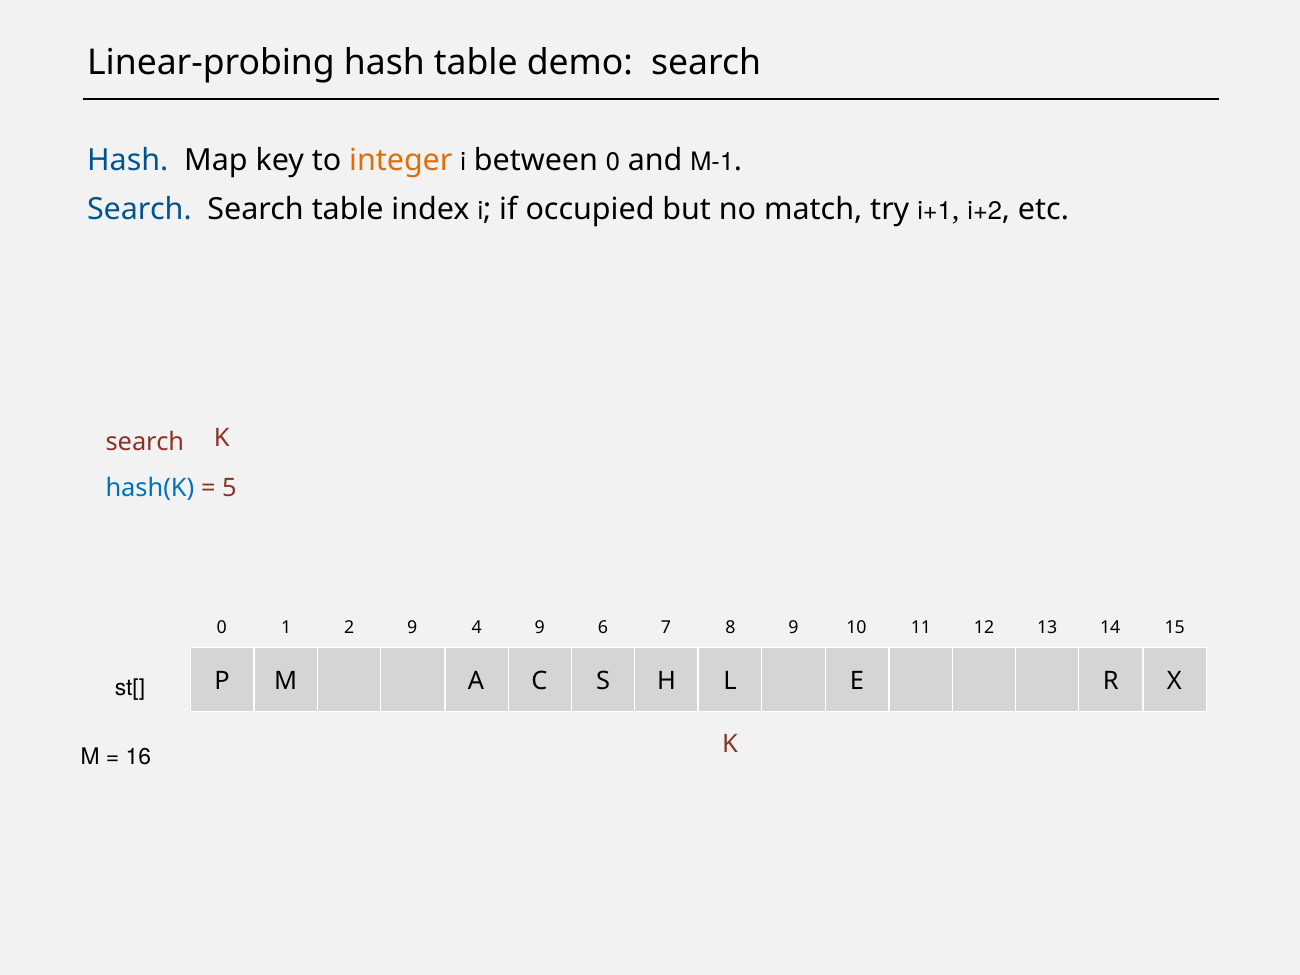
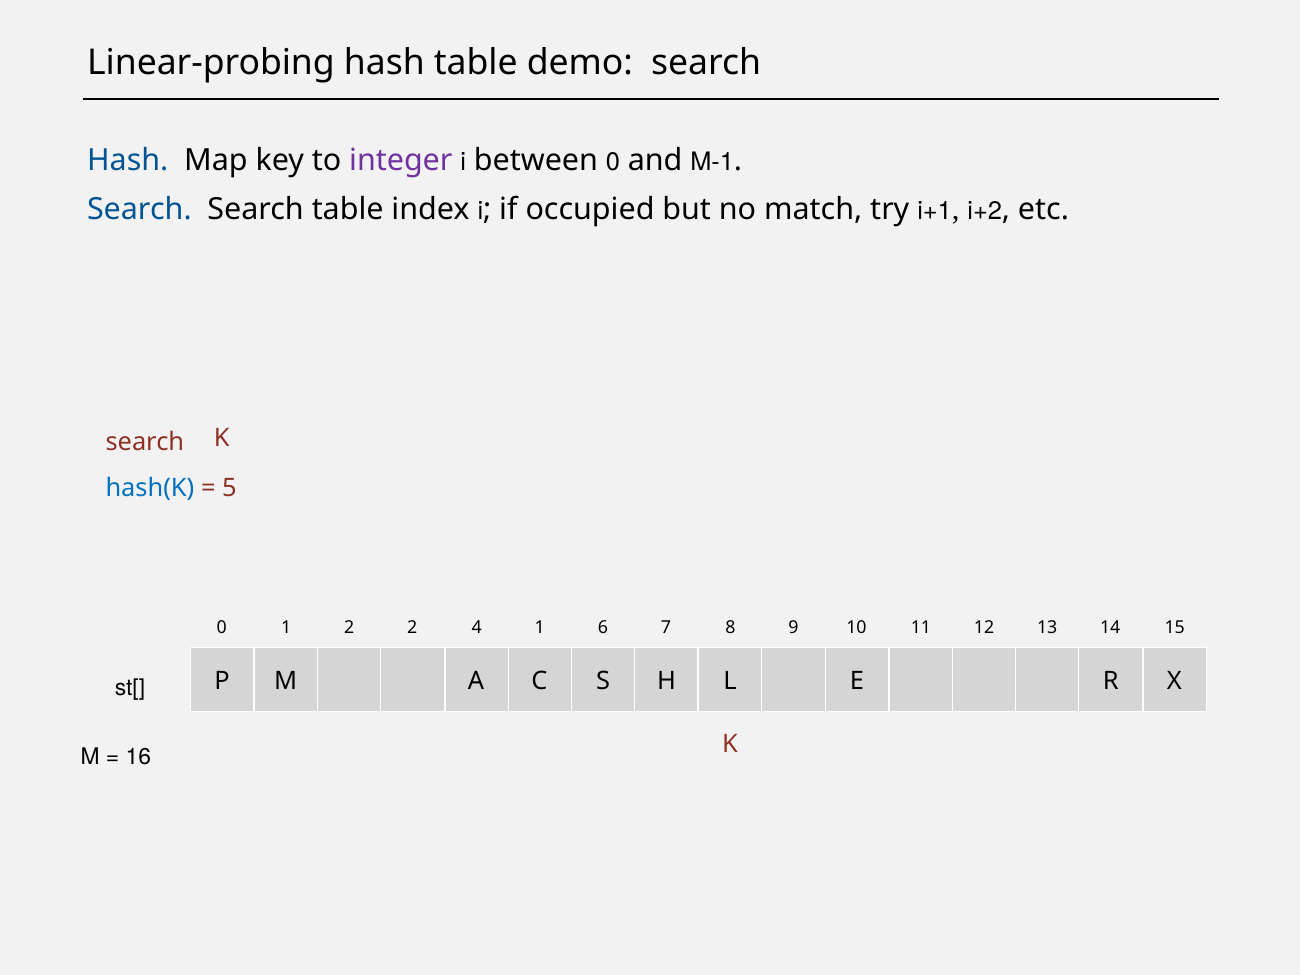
integer colour: orange -> purple (401, 160)
2 9: 9 -> 2 (412, 627)
4 9: 9 -> 1 (540, 627)
